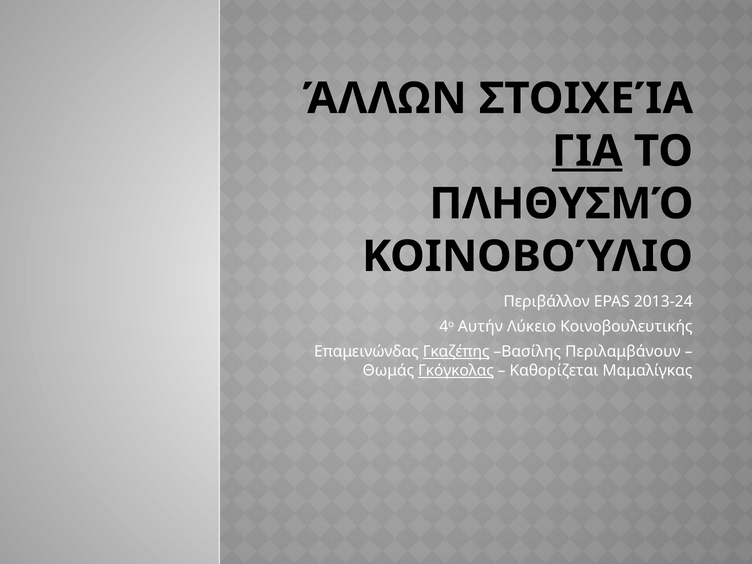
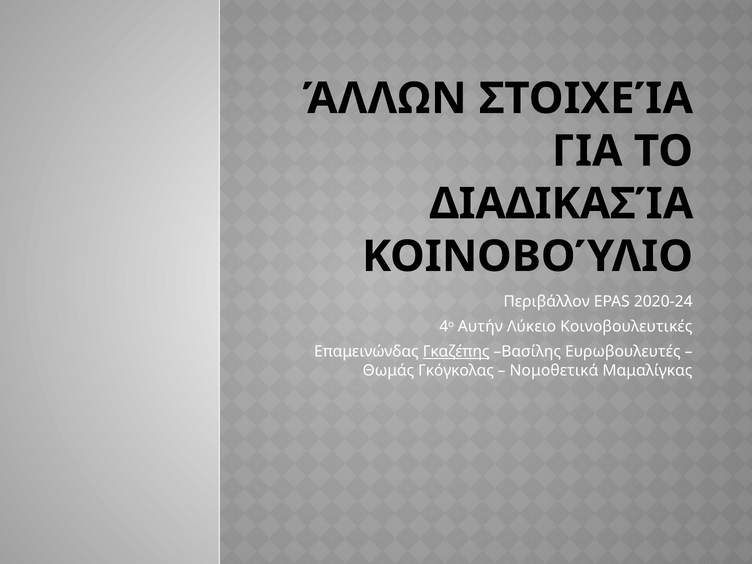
ΓΙΑ underline: present -> none (587, 151)
ΠΛΗΘΥΣΜΌ: ΠΛΗΘΥΣΜΌ -> ΔΙΑΔΙΚΑΣΊΑ (561, 204)
2013-24: 2013-24 -> 2020-24 (663, 302)
Κοινοβουλευτικής: Κοινοβουλευτικής -> Κοινοβουλευτικές (626, 327)
Περιλαμβάνουν: Περιλαμβάνουν -> Ευρωβουλευτές (623, 352)
Γκόγκολας underline: present -> none (456, 371)
Καθορίζεται: Καθορίζεται -> Νομοθετικά (554, 371)
